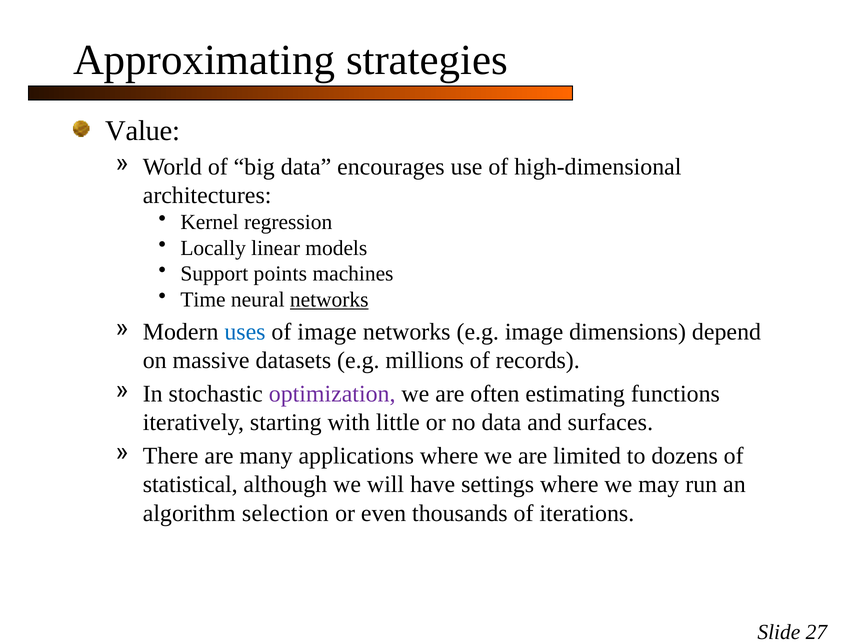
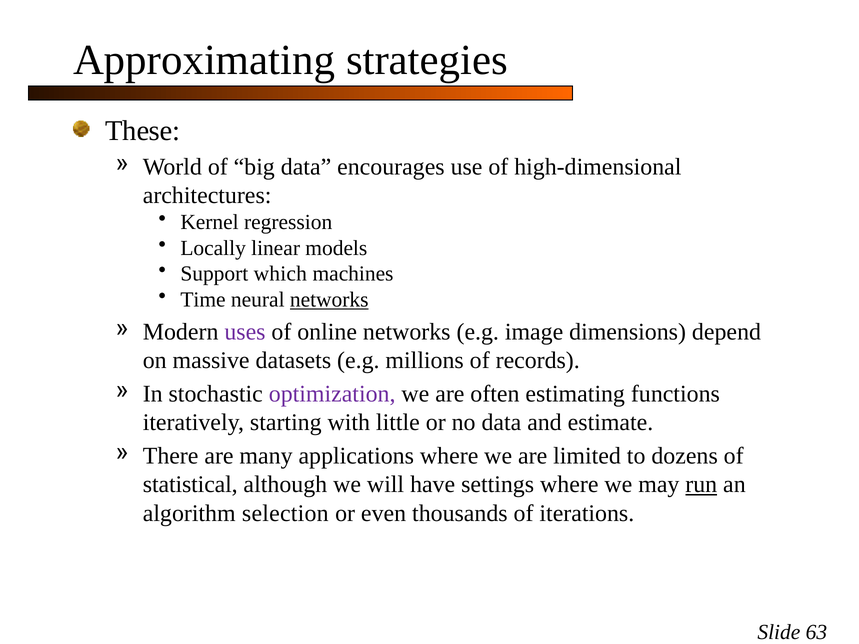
Value: Value -> These (143, 131)
points: points -> which (280, 274)
uses colour: blue -> purple (245, 332)
of image: image -> online (327, 332)
surfaces: surfaces -> estimate (610, 423)
run underline: none -> present (701, 485)
27: 27 -> 63 (816, 632)
